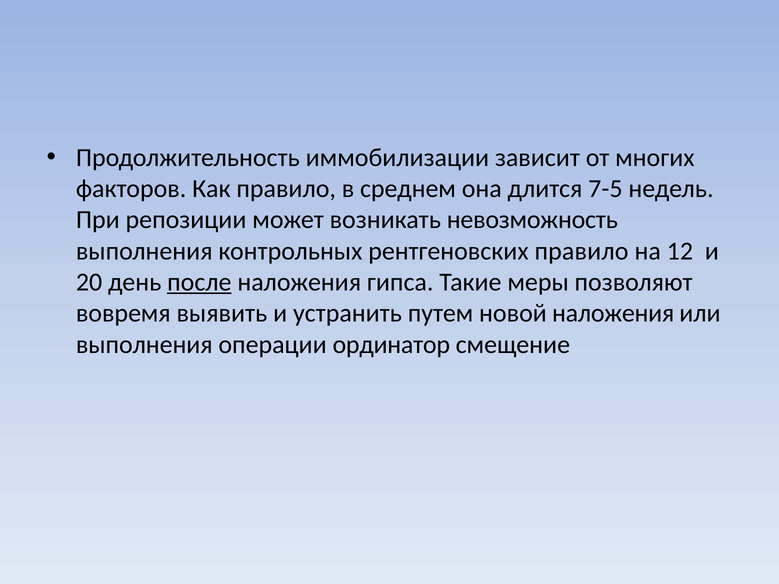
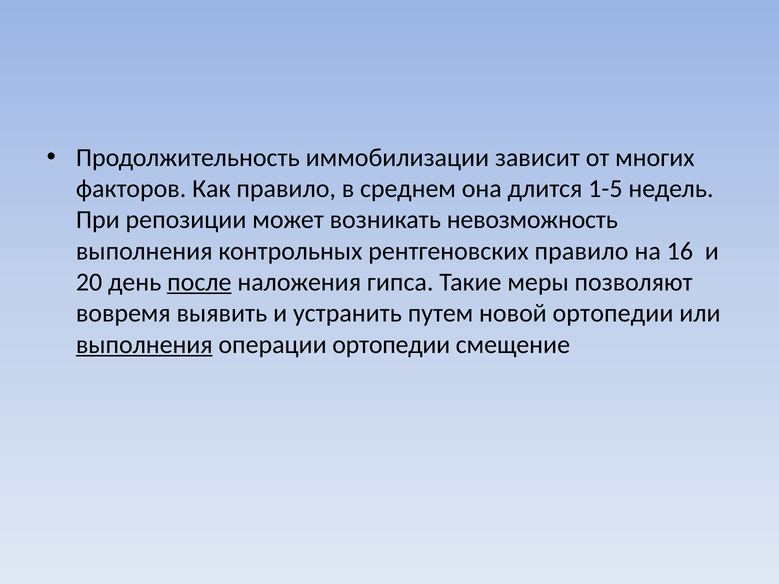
7-5: 7-5 -> 1-5 (605, 189)
12: 12 -> 16 (680, 251)
новой наложения: наложения -> ортопедии (613, 313)
выполнения underline: none -> present (144, 345)
операции ординатор: ординатор -> ортопедии (391, 345)
